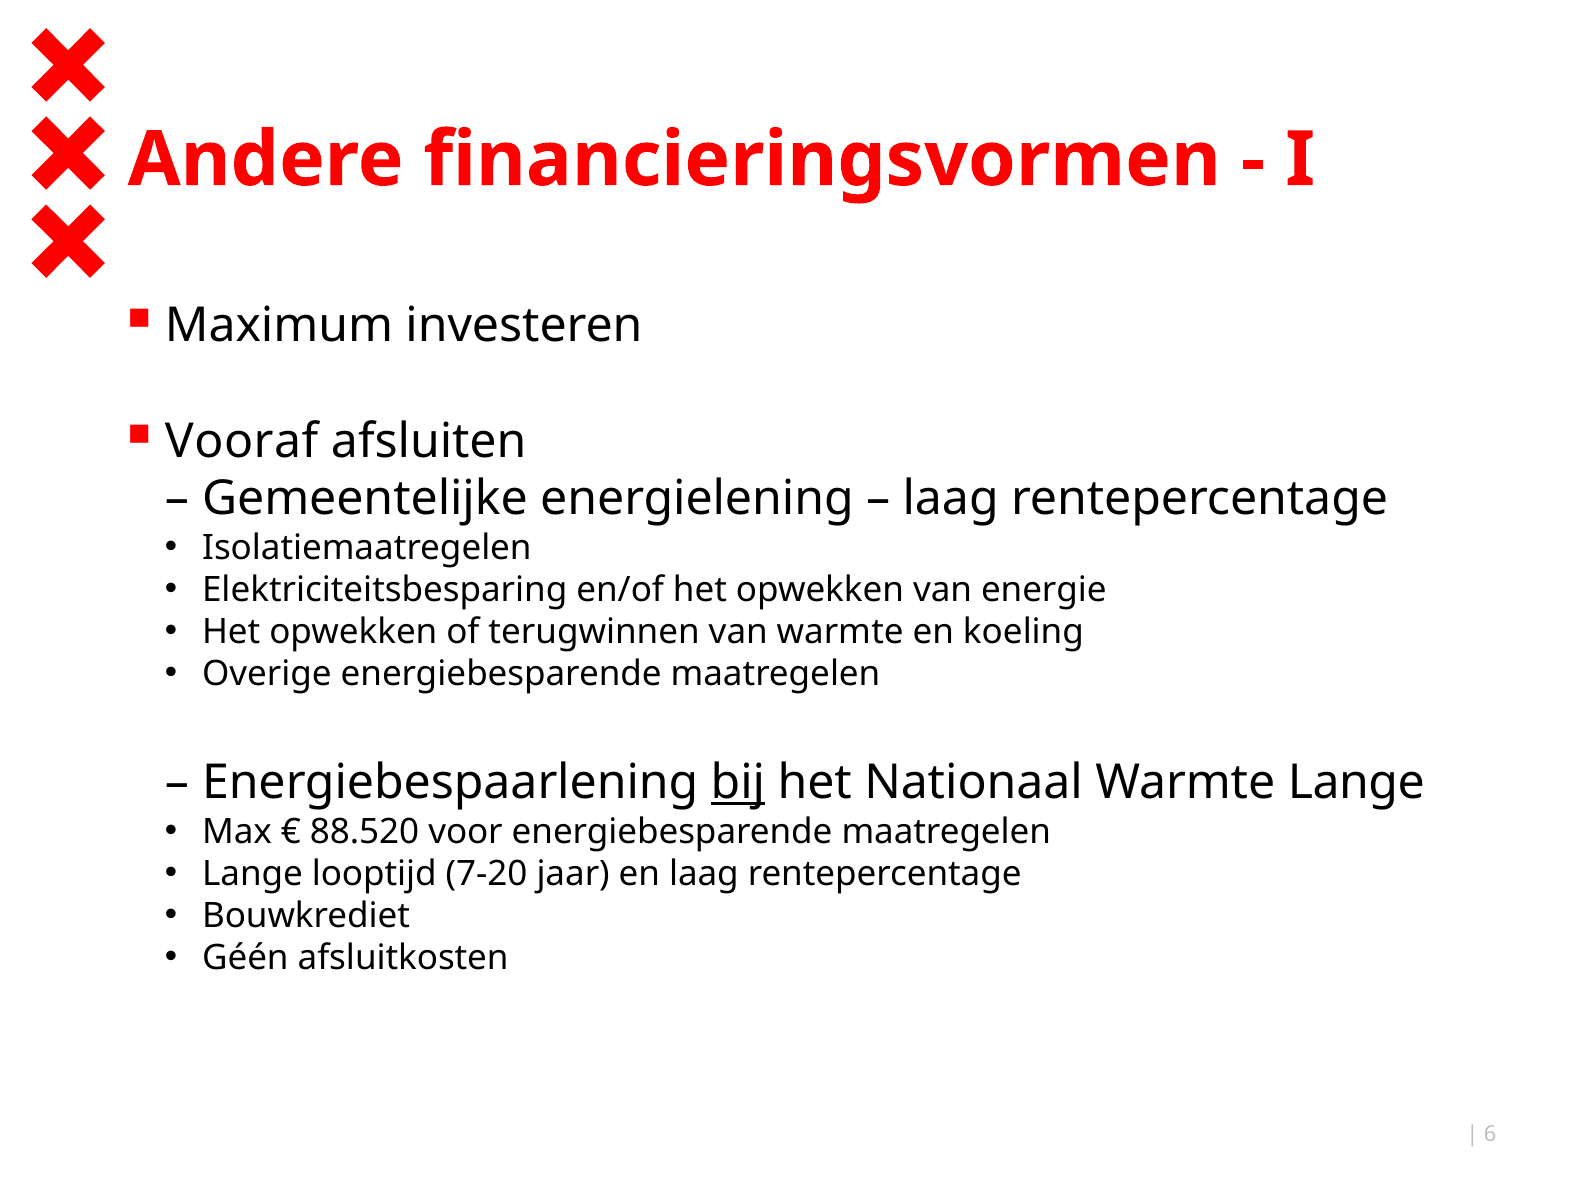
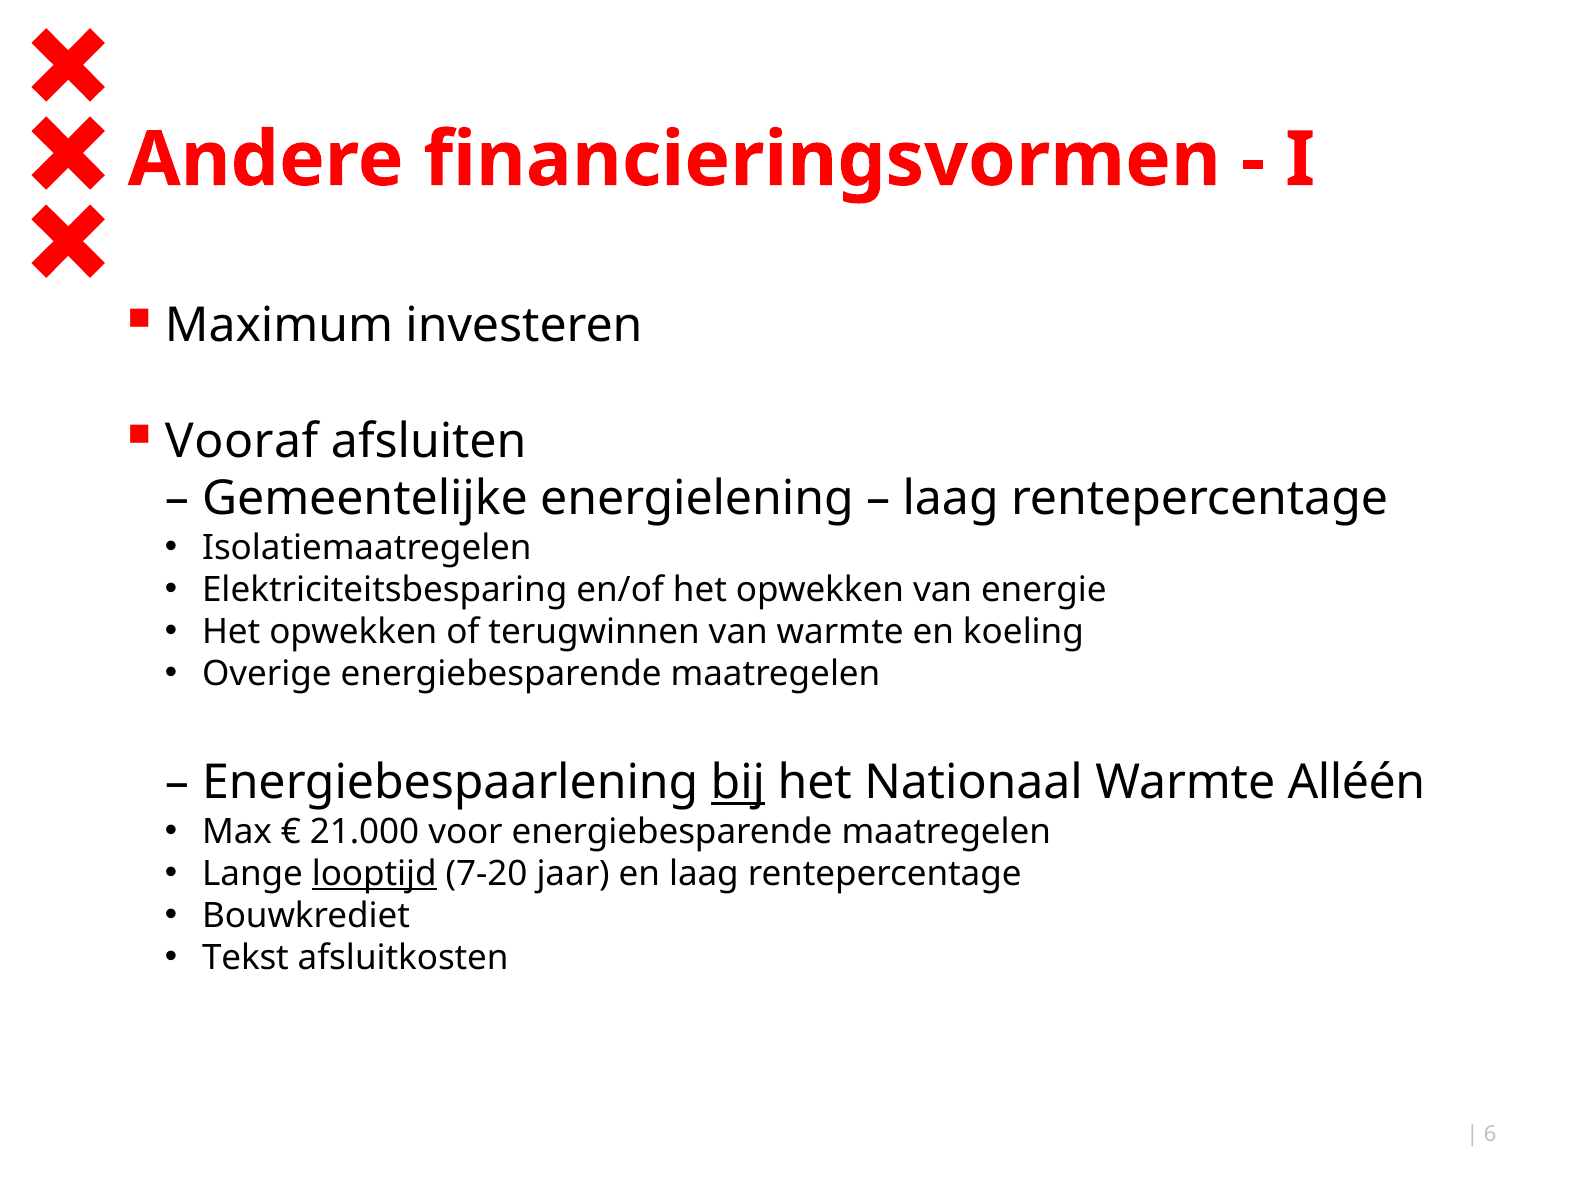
Warmte Lange: Lange -> Alléén (1356, 783)
88.520: 88.520 -> 21.000 (365, 832)
looptijd underline: none -> present (374, 874)
Géén: Géén -> Tekst (245, 958)
